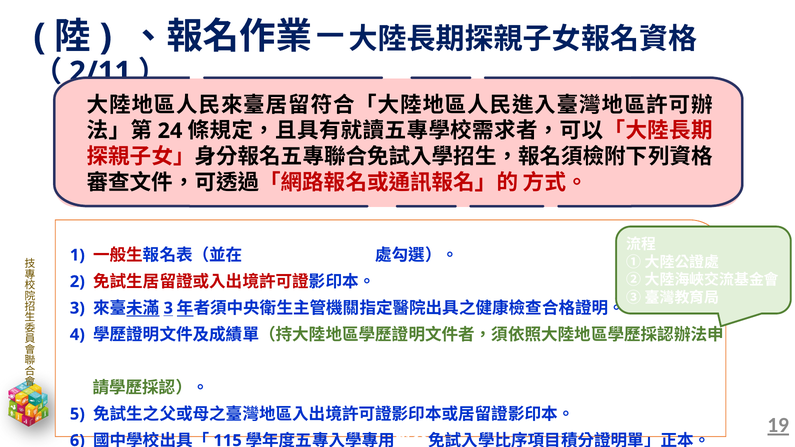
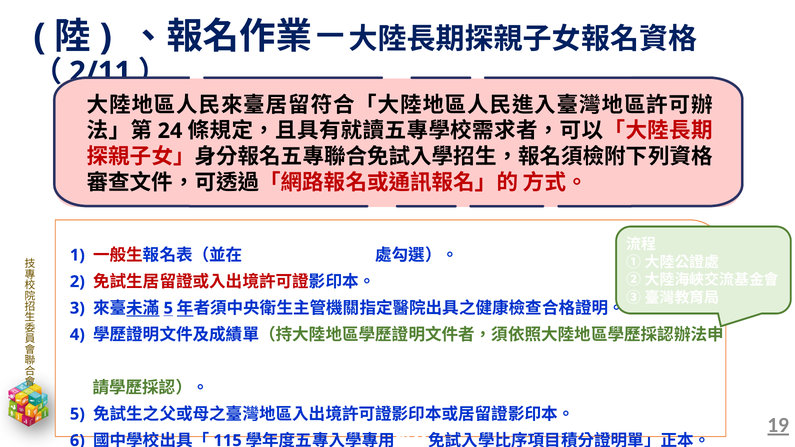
3: 3 -> 5 (168, 308)
